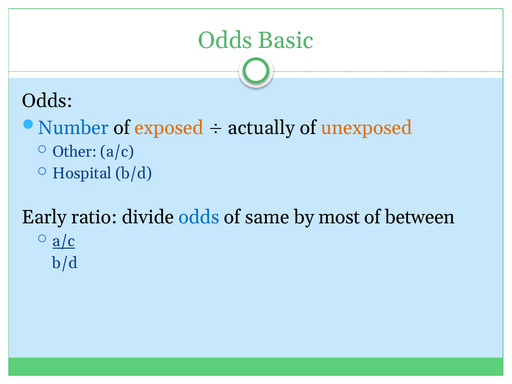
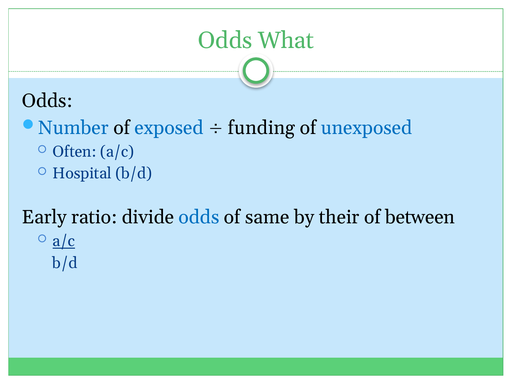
Basic: Basic -> What (286, 40)
exposed colour: orange -> blue (169, 128)
actually: actually -> funding (261, 128)
unexposed colour: orange -> blue (367, 128)
Other: Other -> Often (75, 152)
most: most -> their (339, 217)
